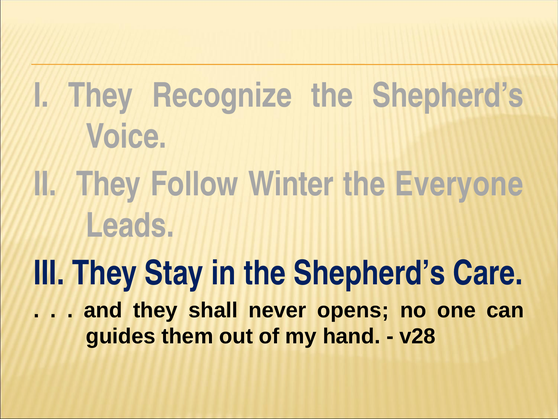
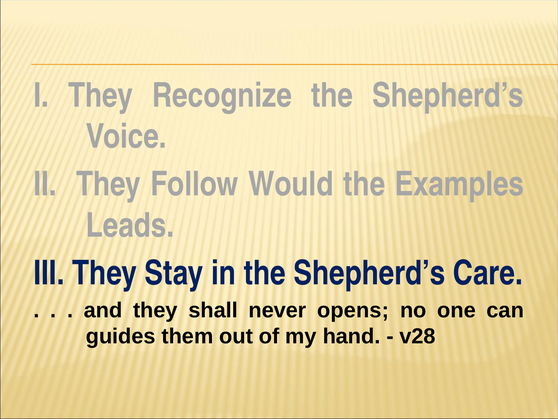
Winter: Winter -> Would (291, 184)
Everyone: Everyone -> Examples (459, 184)
